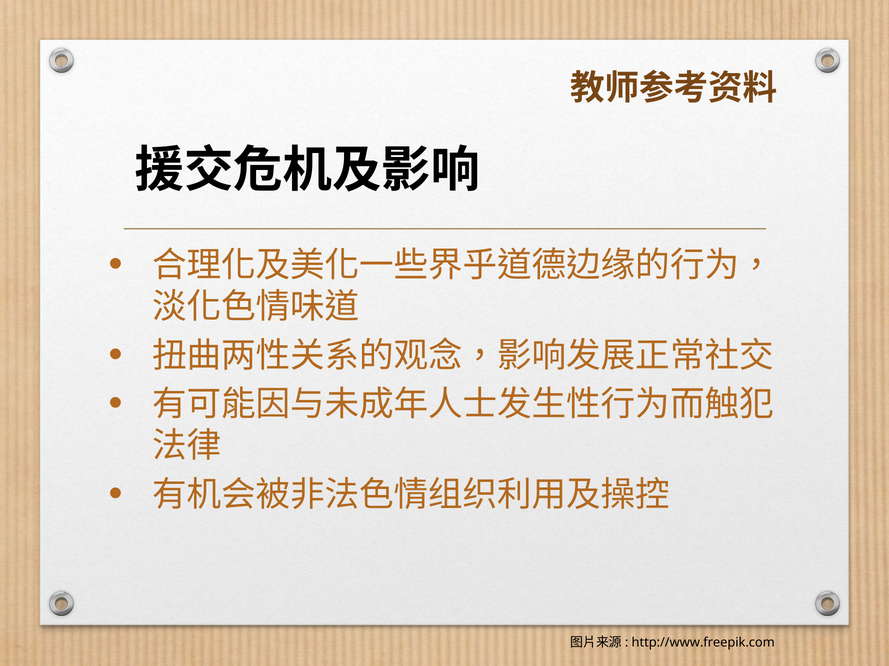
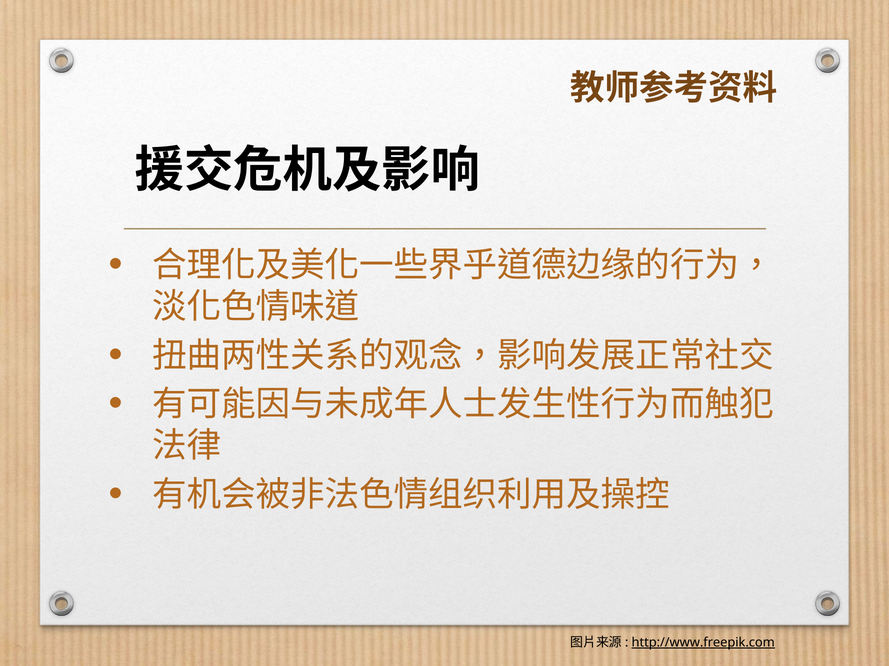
http://www.freepik.com underline: none -> present (703, 643)
